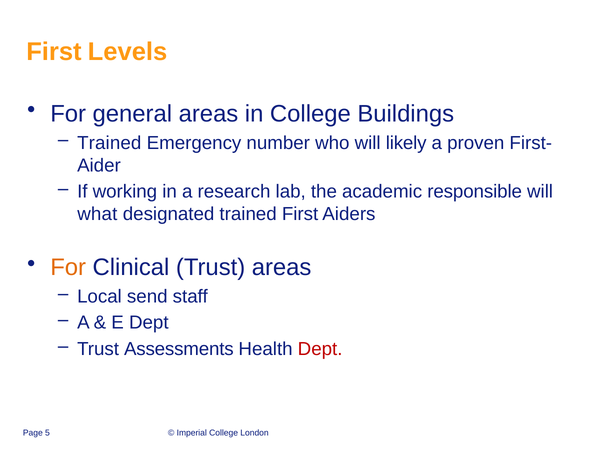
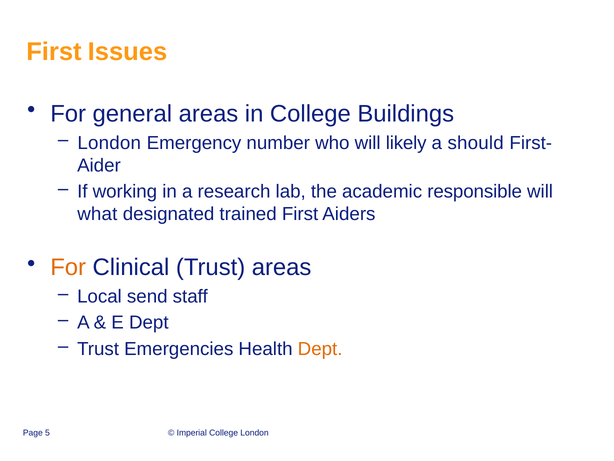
Levels: Levels -> Issues (127, 52)
Trained: Trained -> London (109, 143)
proven: proven -> should (476, 143)
Assessments: Assessments -> Emergencies (179, 349)
Dept colour: red -> orange (320, 349)
